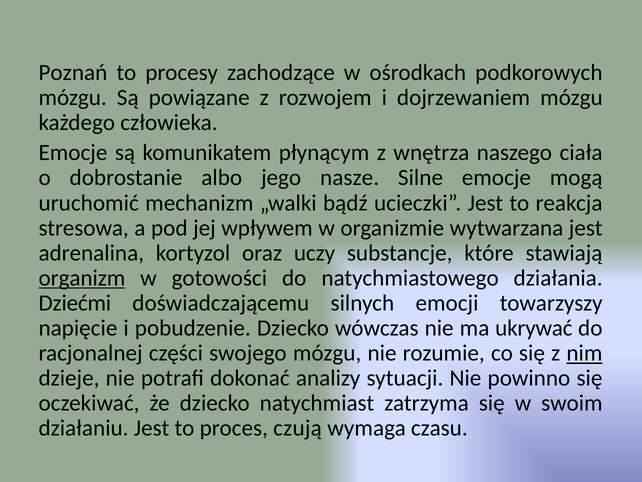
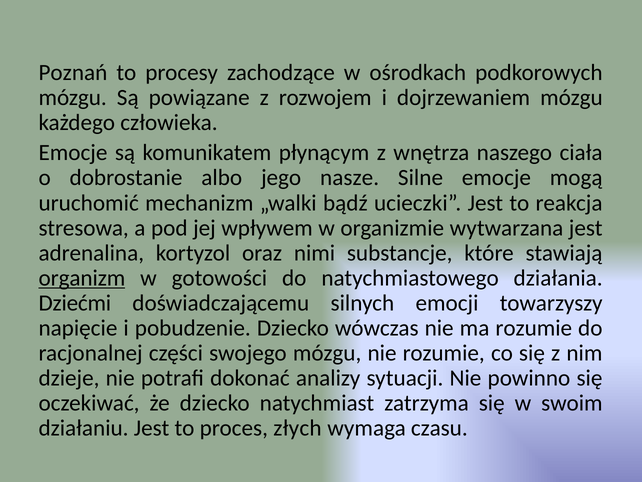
uczy: uczy -> nimi (315, 253)
ma ukrywać: ukrywać -> rozumie (534, 328)
nim underline: present -> none (584, 353)
czują: czują -> złych (297, 428)
